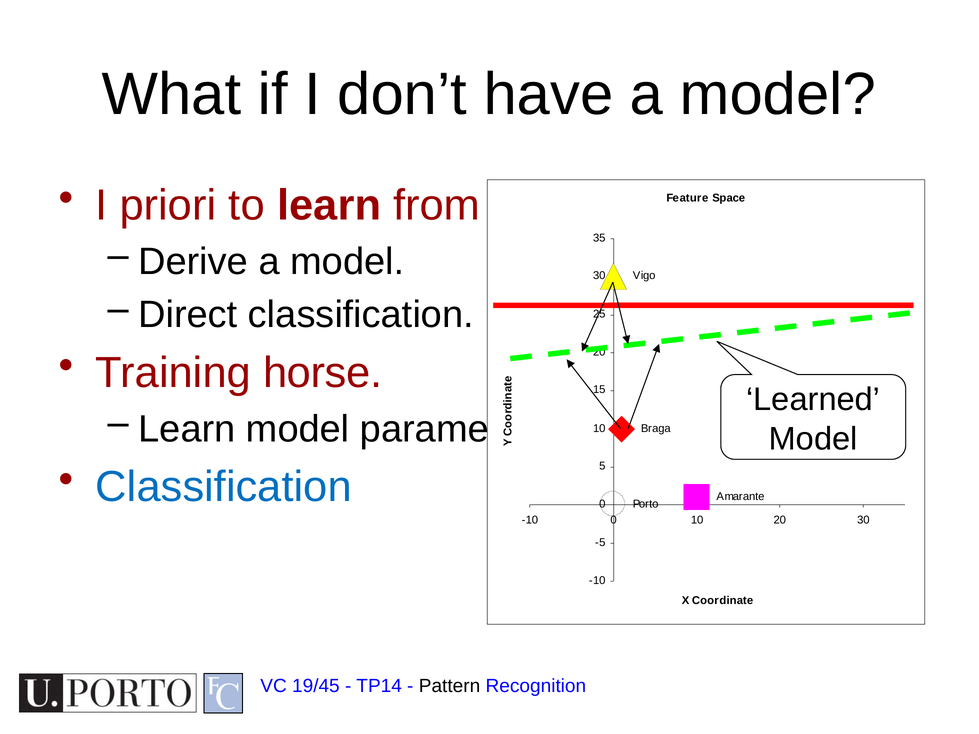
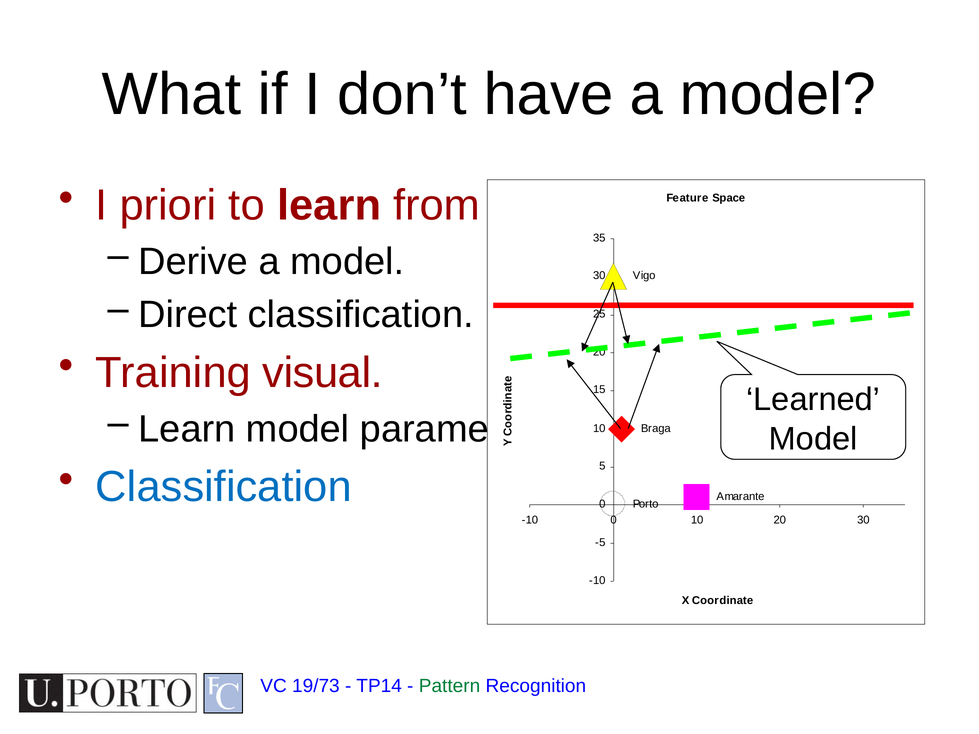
horse: horse -> visual (323, 373)
19/45: 19/45 -> 19/73 (316, 686)
Pattern colour: black -> green (450, 686)
